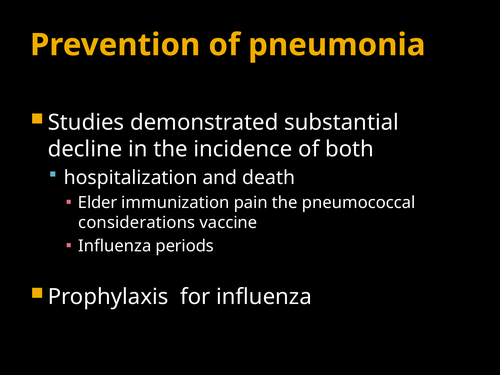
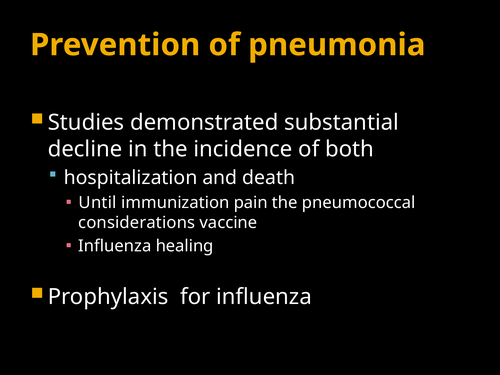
Elder: Elder -> Until (98, 203)
periods: periods -> healing (185, 246)
